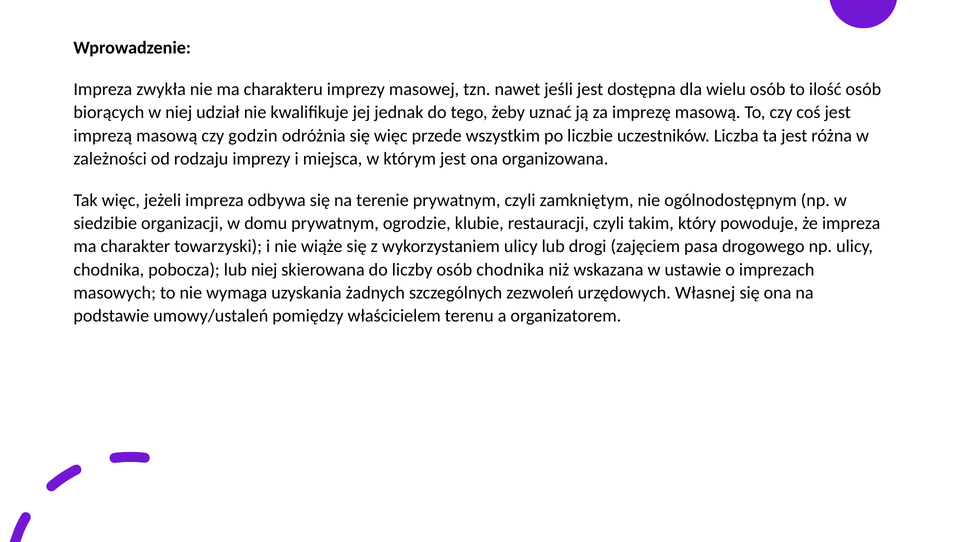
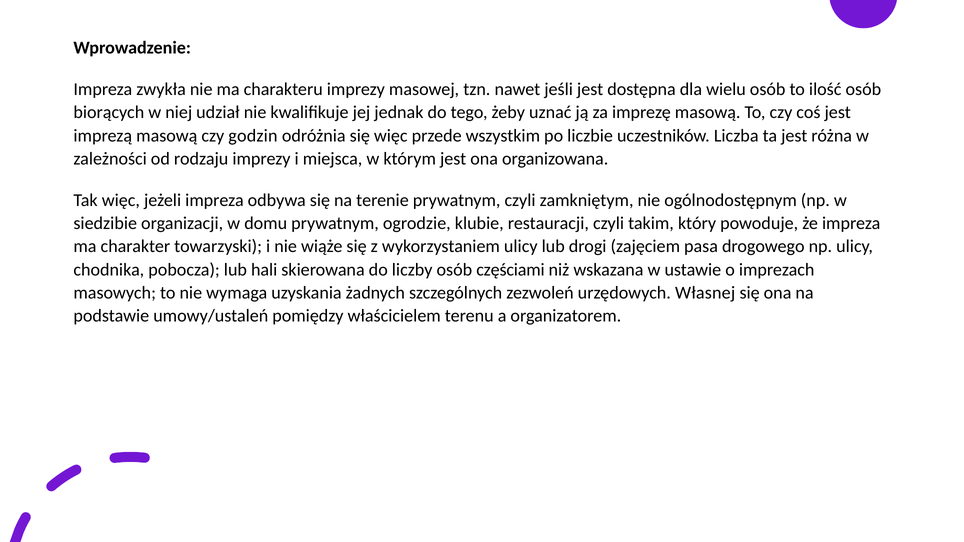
lub niej: niej -> hali (264, 270)
osób chodnika: chodnika -> częściami (510, 270)
